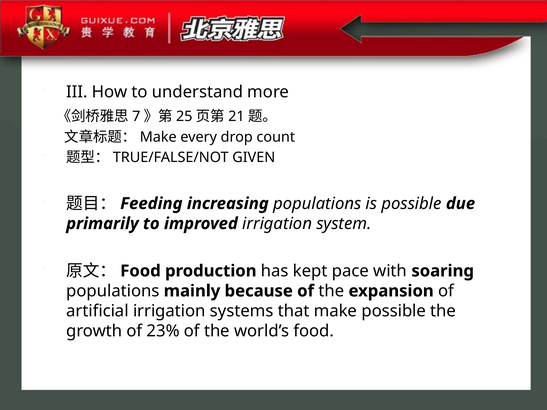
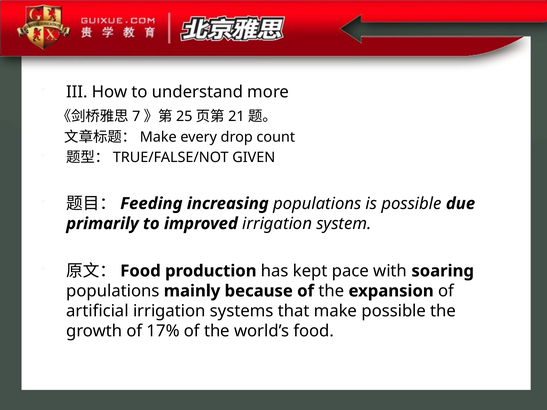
23%: 23% -> 17% (163, 331)
